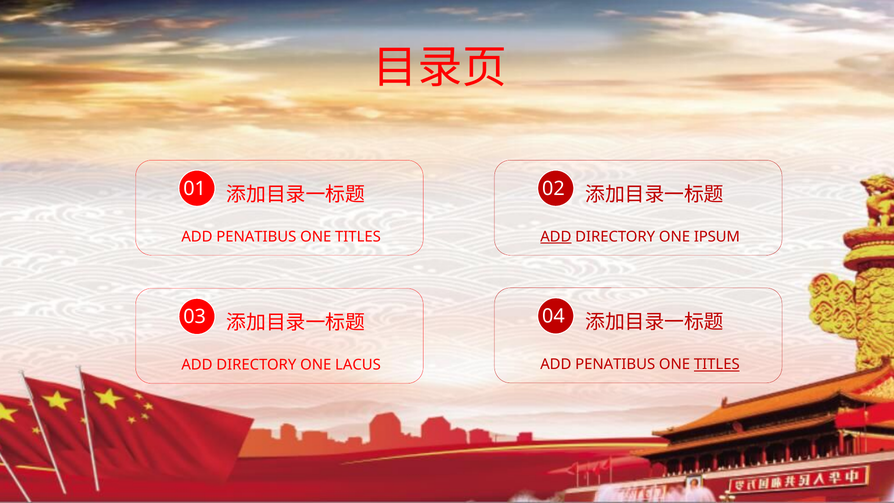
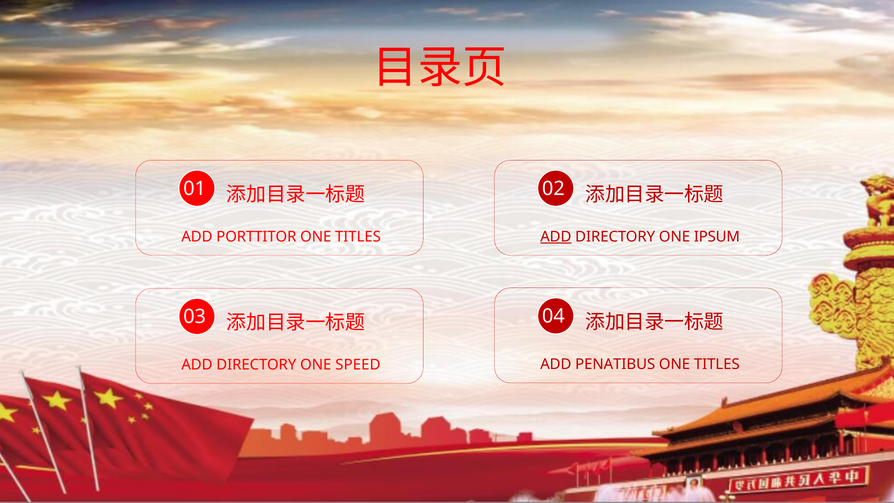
PENATIBUS: PENATIBUS -> PORTTITOR (256, 237)
TITLES underline: present -> none (717, 364)
LACUS: LACUS -> SPEED (358, 365)
